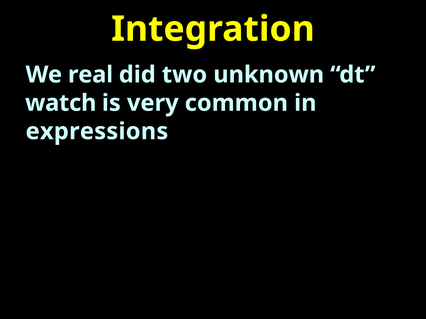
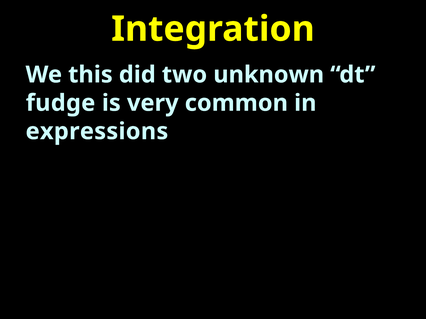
real: real -> this (90, 75)
watch: watch -> fudge (61, 103)
